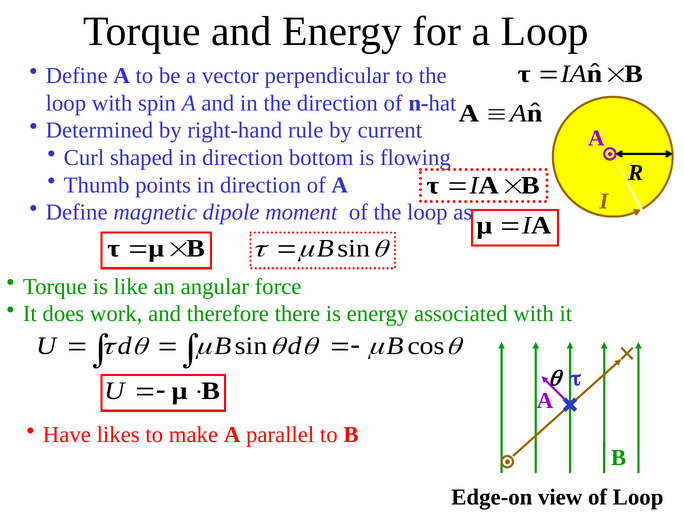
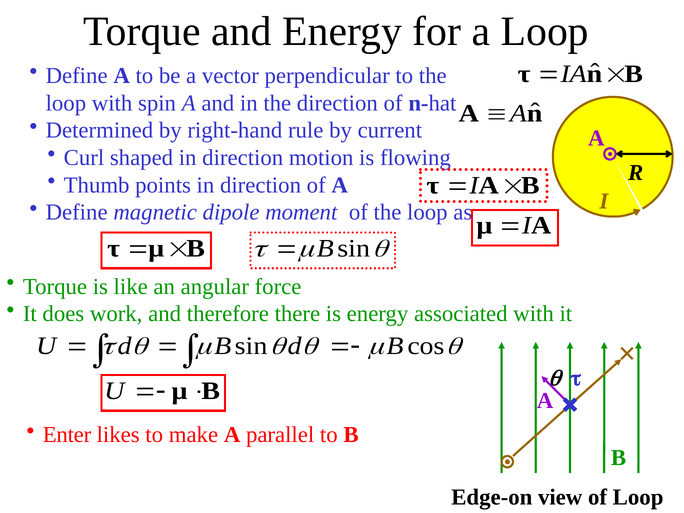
bottom: bottom -> motion (321, 158)
Have: Have -> Enter (67, 435)
